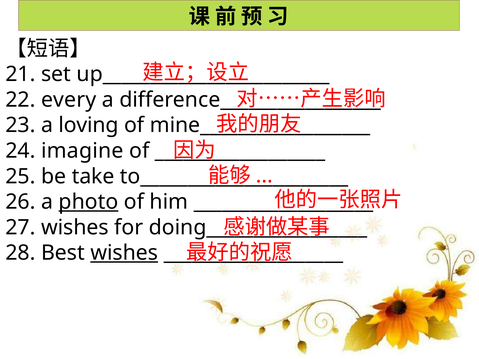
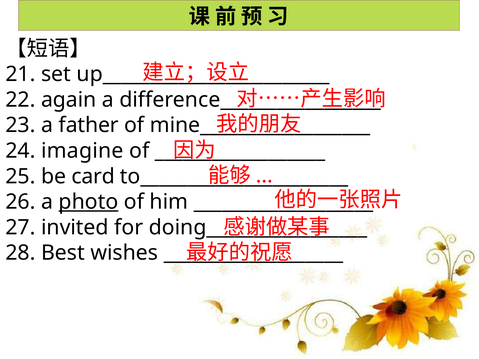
every: every -> again (69, 100)
loving: loving -> father (89, 125)
take: take -> card (93, 176)
27 wishes: wishes -> invited (75, 228)
wishes underline: present -> none (124, 253)
